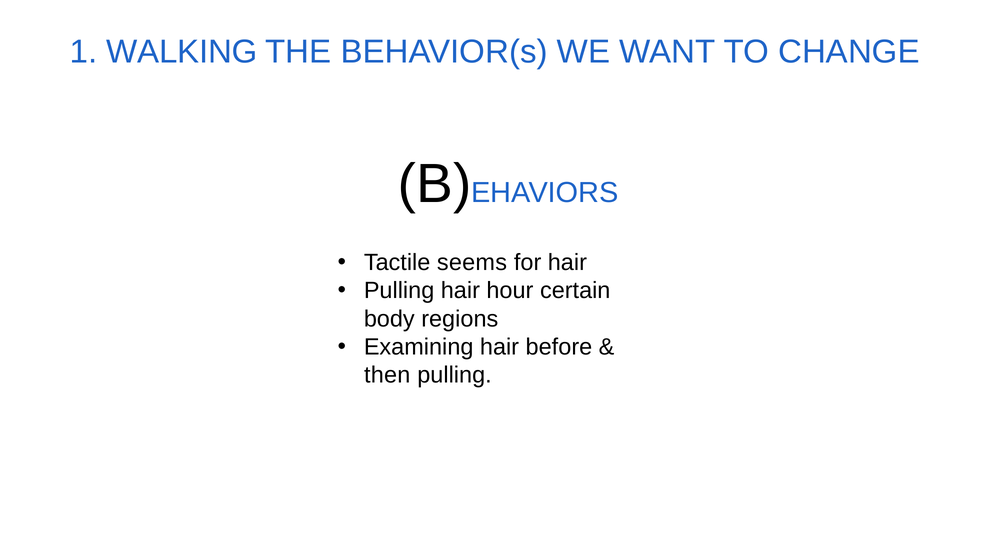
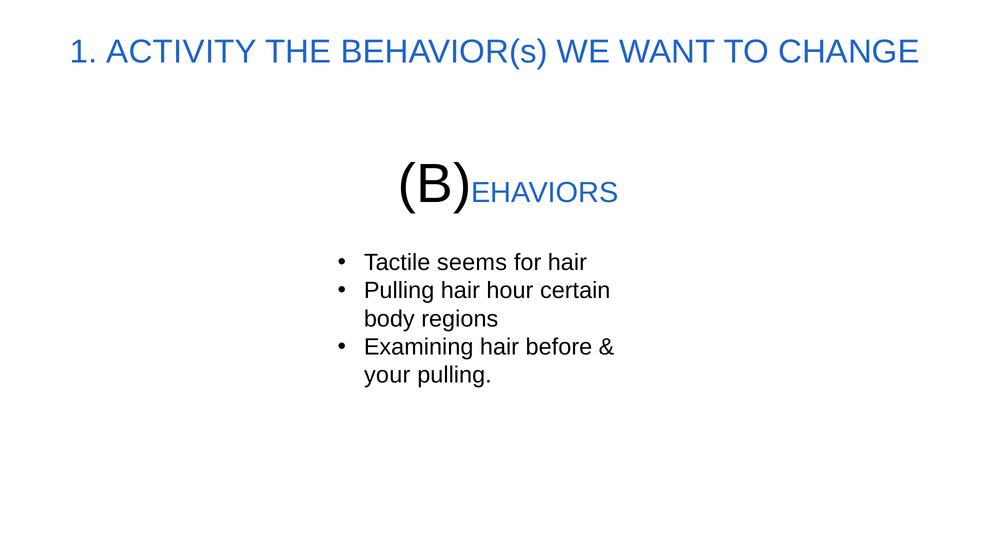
WALKING: WALKING -> ACTIVITY (182, 52)
then: then -> your (387, 375)
